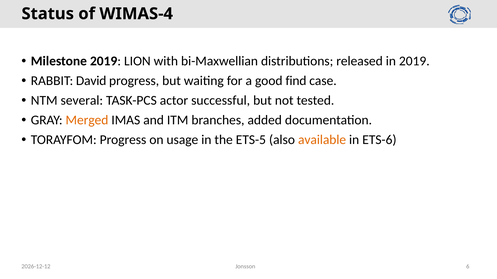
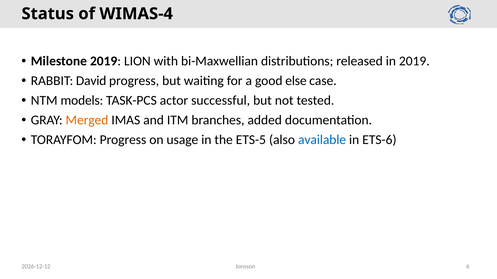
find: find -> else (296, 81)
several: several -> models (82, 101)
available colour: orange -> blue (322, 140)
